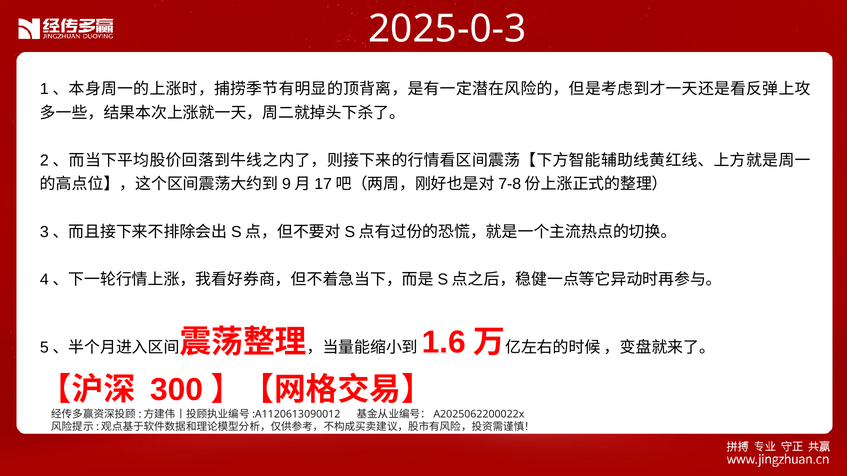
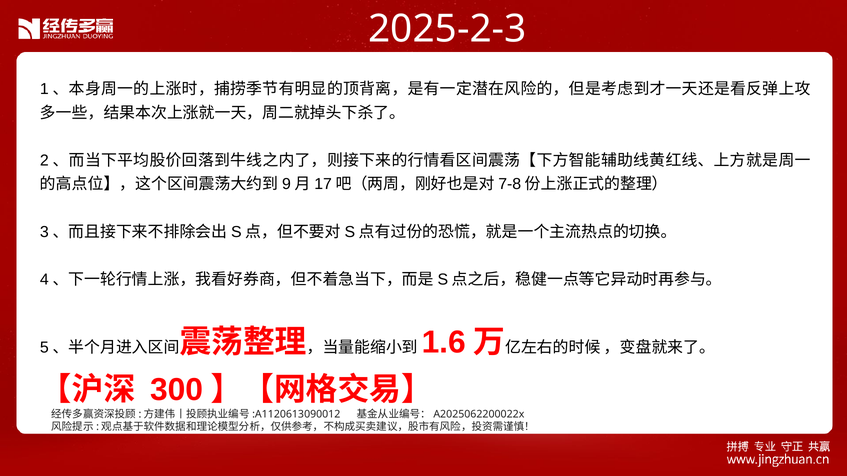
2025-0-3: 2025-0-3 -> 2025-2-3 (447, 29)
